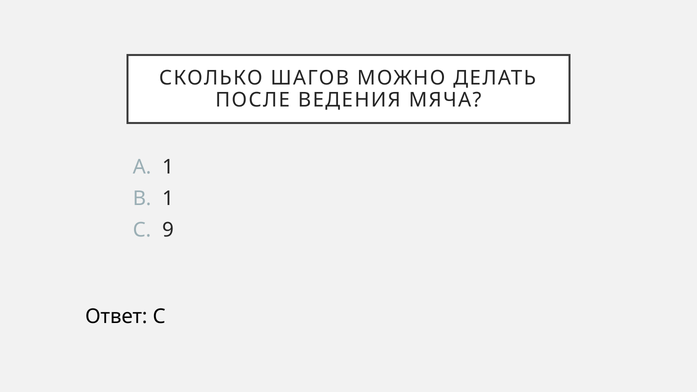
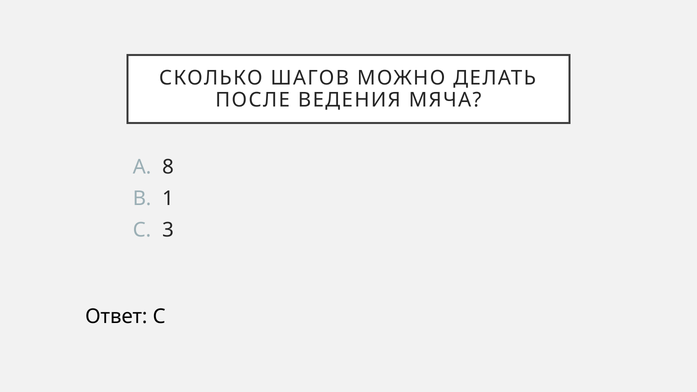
1: 1 -> 8 (168, 167)
9: 9 -> 3 (168, 230)
